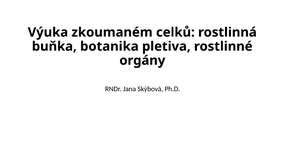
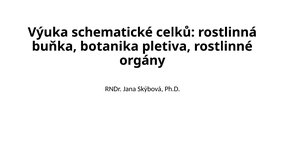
zkoumaném: zkoumaném -> schematické (112, 32)
